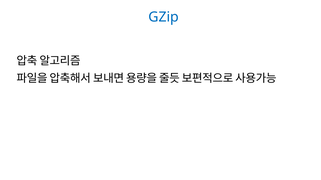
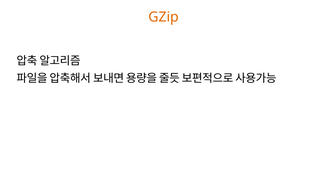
GZip colour: blue -> orange (164, 17)
